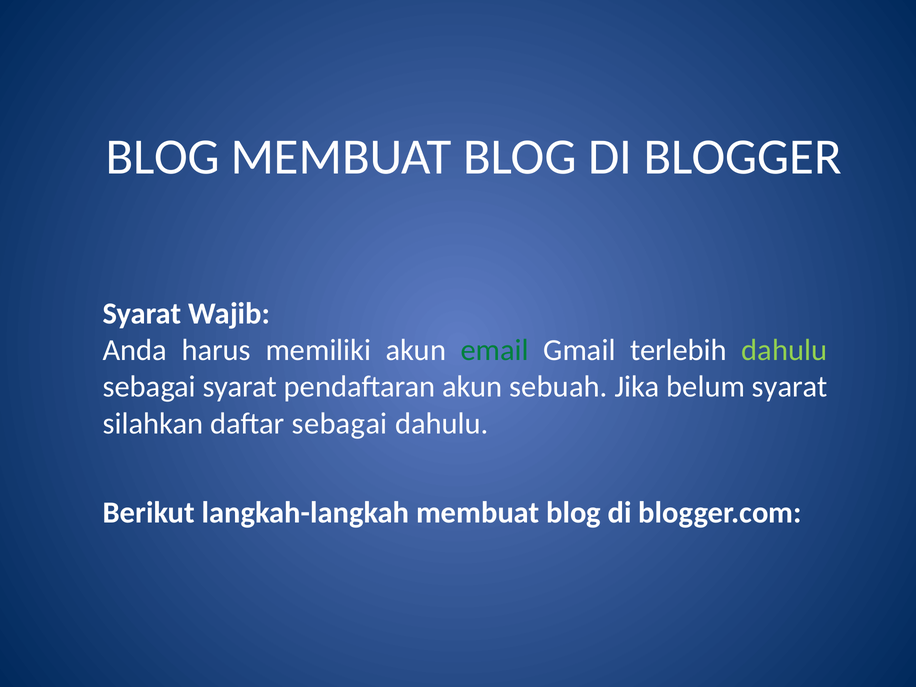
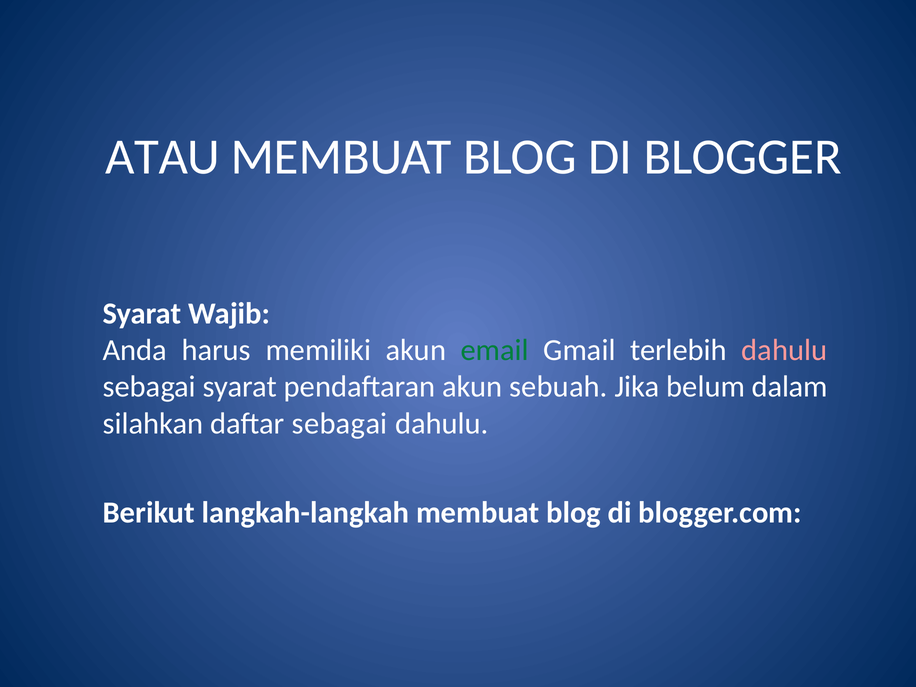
BLOG: BLOG -> ATAU (163, 157)
dahulu colour: light green -> pink (784, 350)
belum syarat: syarat -> dalam (790, 387)
